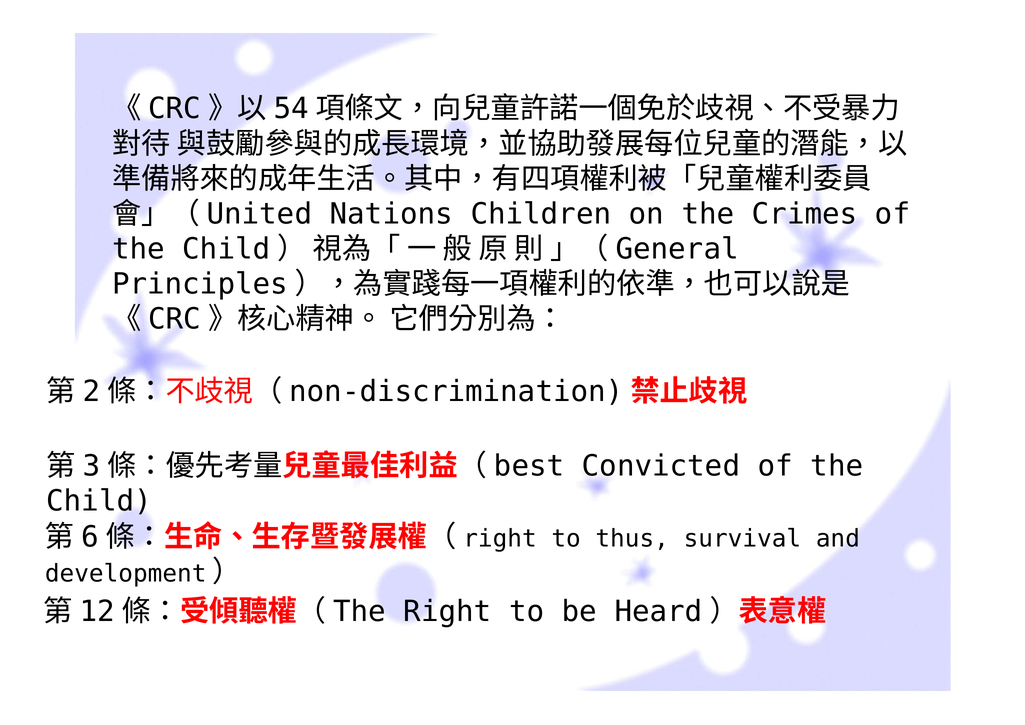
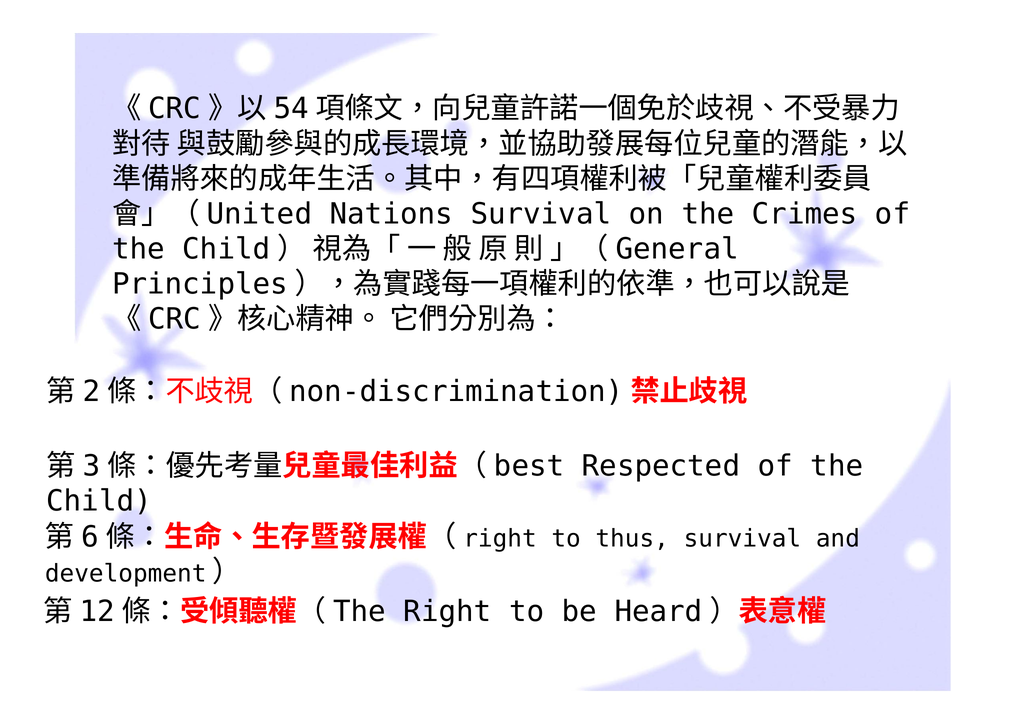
Nations Children: Children -> Survival (541, 214)
Convicted: Convicted -> Respected (661, 466)
